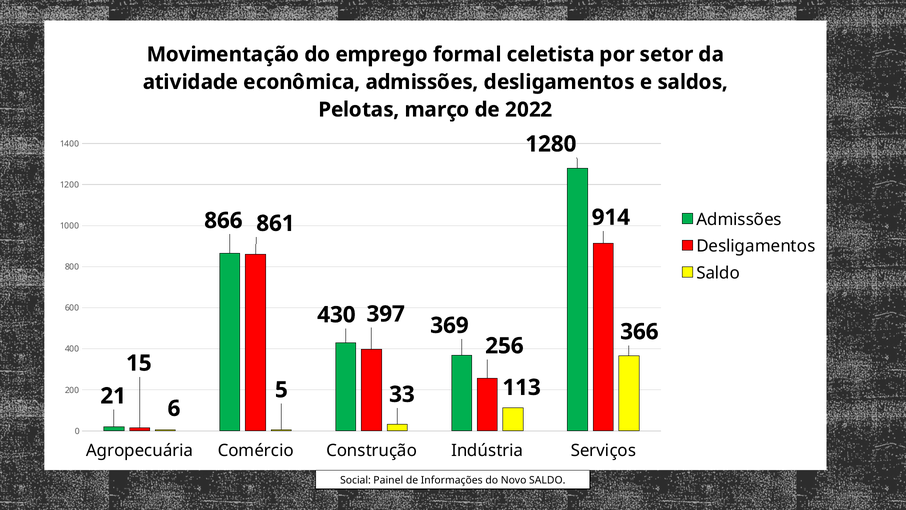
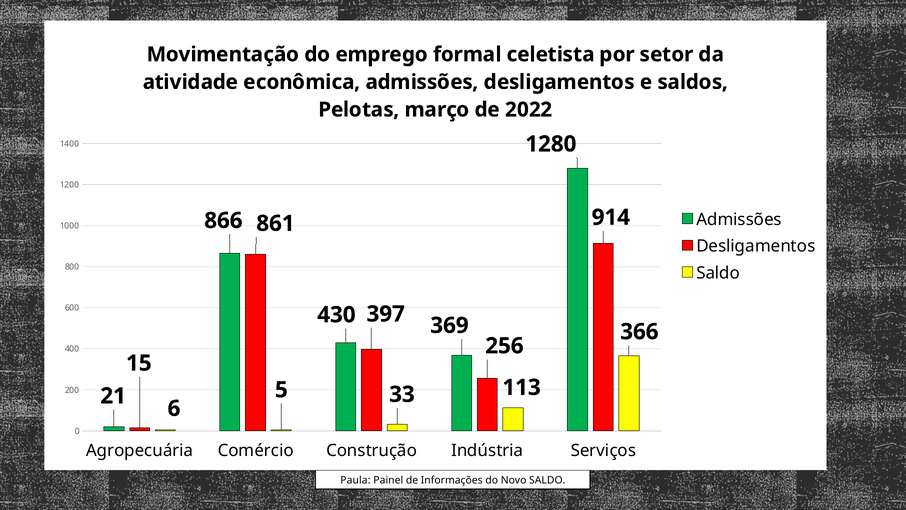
Social: Social -> Paula (355, 480)
